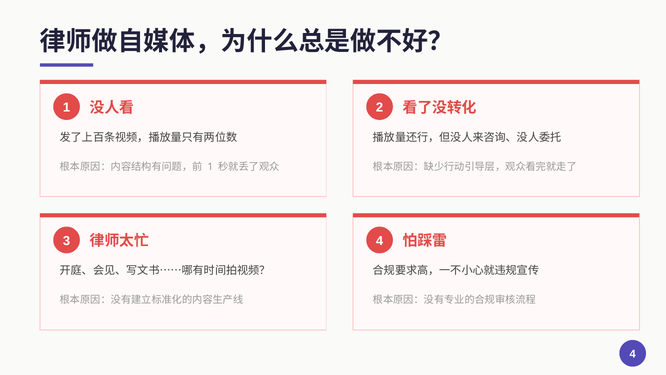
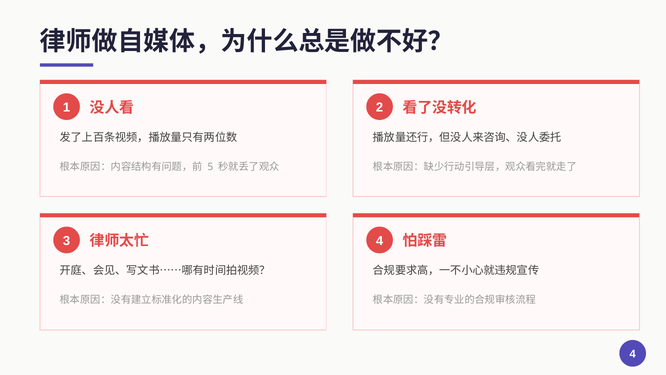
1: 1 -> 5 (210, 167)
